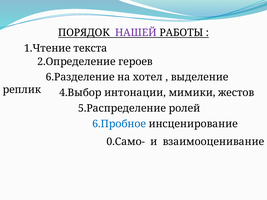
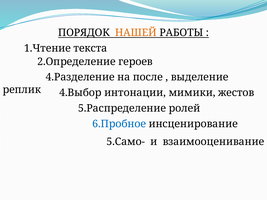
НАШЕЙ colour: purple -> orange (136, 33)
6.Разделение: 6.Разделение -> 4.Разделение (80, 77)
хотел: хотел -> после (148, 77)
0.Само-: 0.Само- -> 5.Само- (126, 142)
